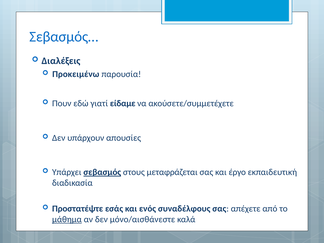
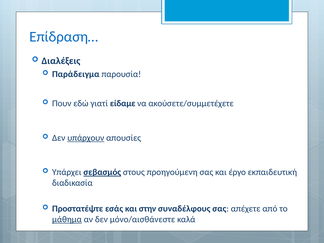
Σεβασμός…: Σεβασμός… -> Επίδραση… (64, 37)
Προκειμένω: Προκειμένω -> Παράδειγμα (76, 74)
υπάρχουν underline: none -> present (86, 138)
μεταφράζεται: μεταφράζεται -> προηγούμενη (172, 172)
ενός: ενός -> στην (148, 209)
